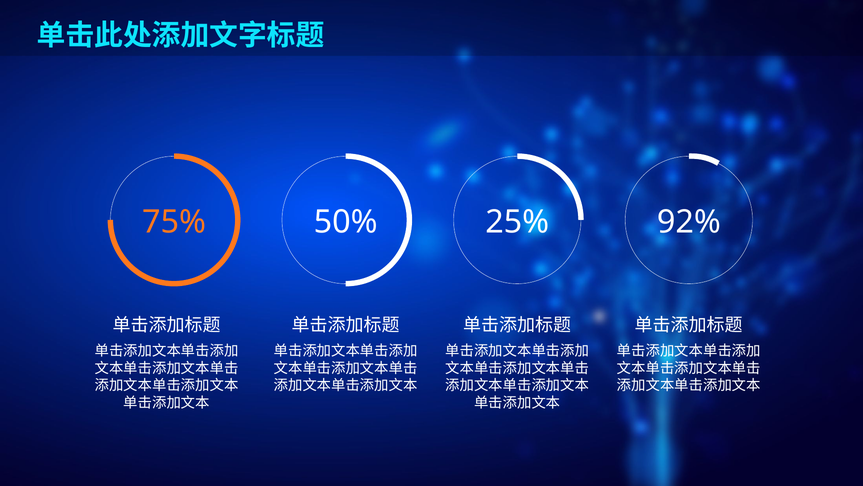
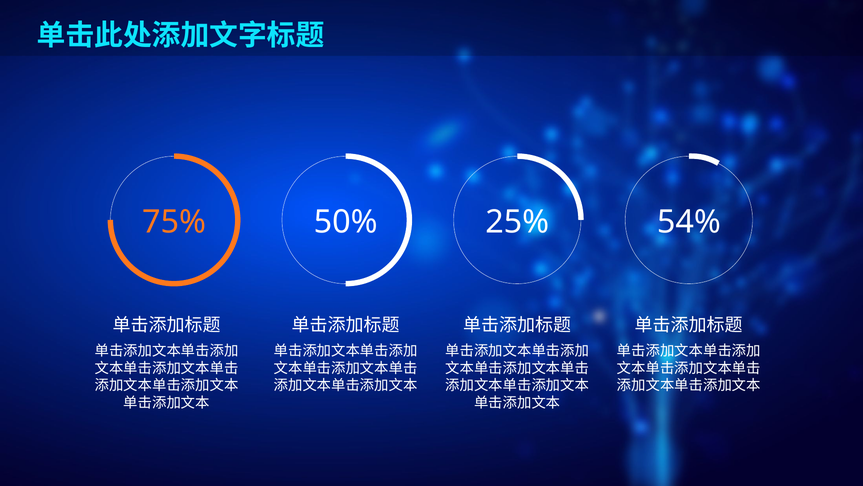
92%: 92% -> 54% (689, 222)
